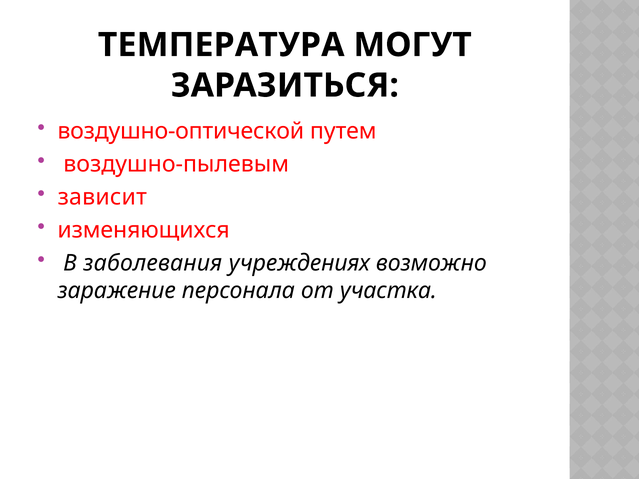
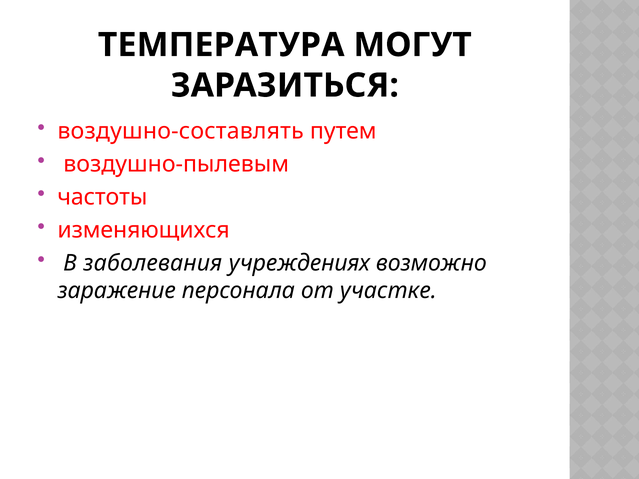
воздушно-оптической: воздушно-оптической -> воздушно-составлять (181, 131)
зависит: зависит -> частоты (102, 197)
участка: участка -> участке (388, 291)
